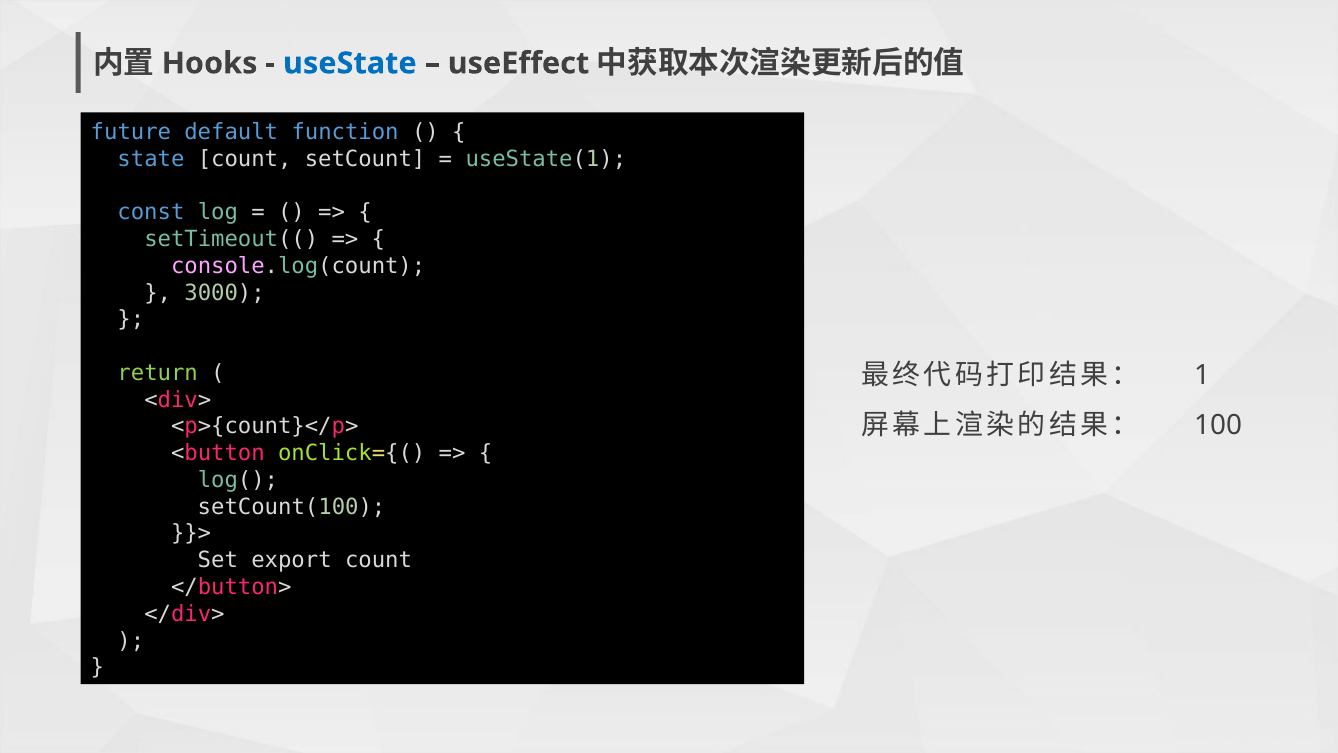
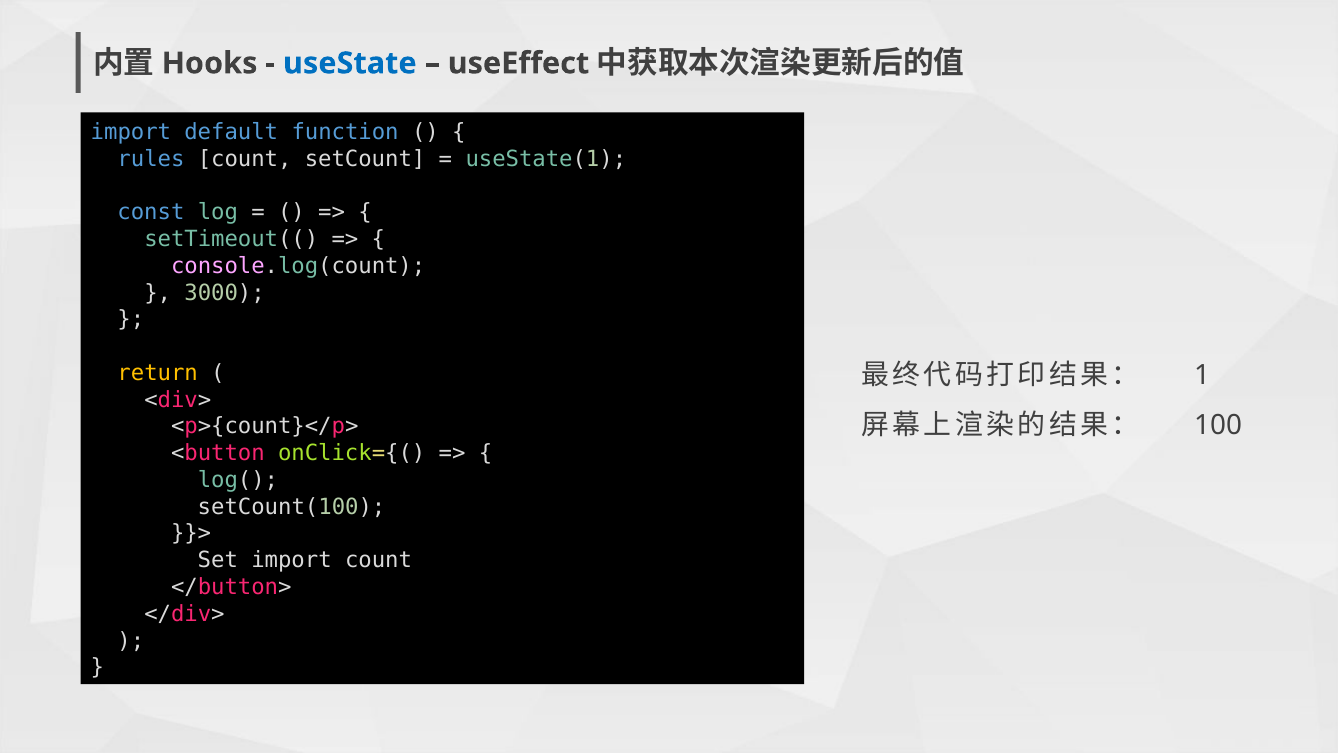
future: future -> import (131, 132)
state: state -> rules (151, 159)
return colour: light green -> yellow (158, 373)
Set export: export -> import (291, 560)
